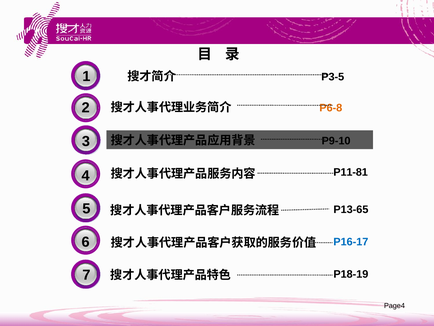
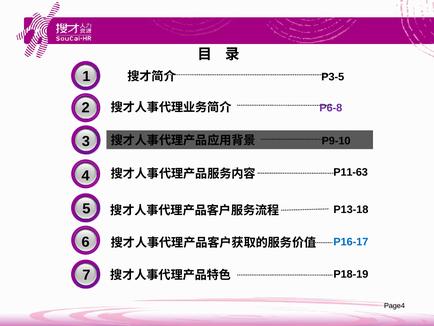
P6-8 colour: orange -> purple (331, 108)
P11-81: P11-81 -> P11-63 (351, 172)
P13-65: P13-65 -> P13-18 (351, 209)
